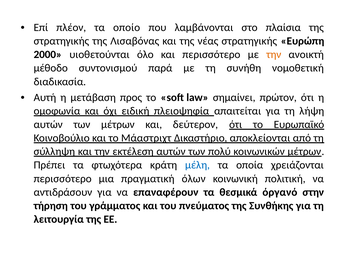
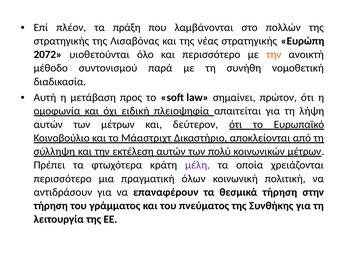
οποίο: οποίο -> πράξη (127, 27)
πλαίσια: πλαίσια -> πολλών (283, 27)
2000: 2000 -> 2072 (48, 55)
μέλη colour: blue -> purple (197, 165)
θεσμικά όργανό: όργανό -> τήρηση (280, 192)
